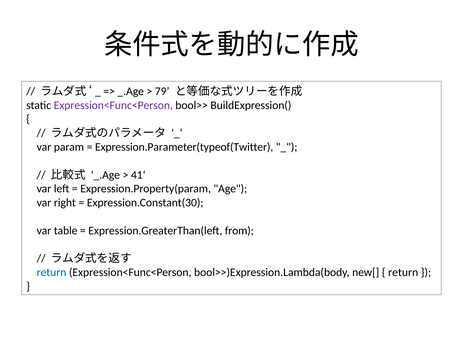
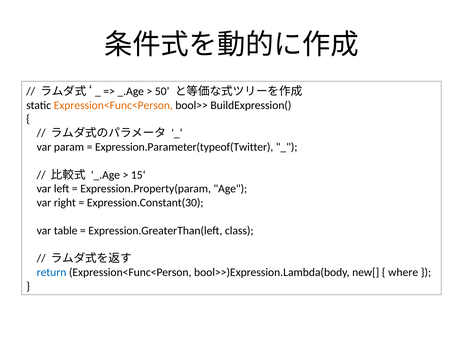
79: 79 -> 50 (162, 91)
Expression<Func<Person colour: purple -> orange (113, 105)
41‘: 41‘ -> 15‘ (138, 174)
from: from -> class (239, 230)
return: return -> where (403, 272)
